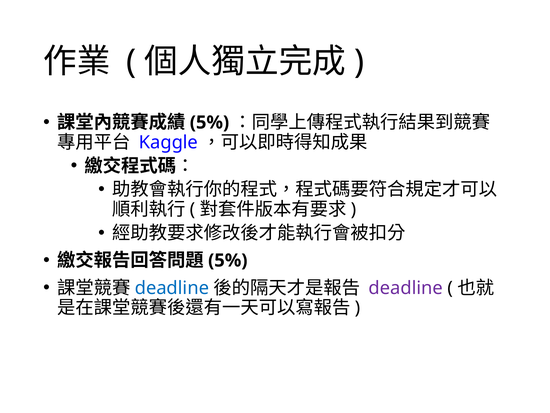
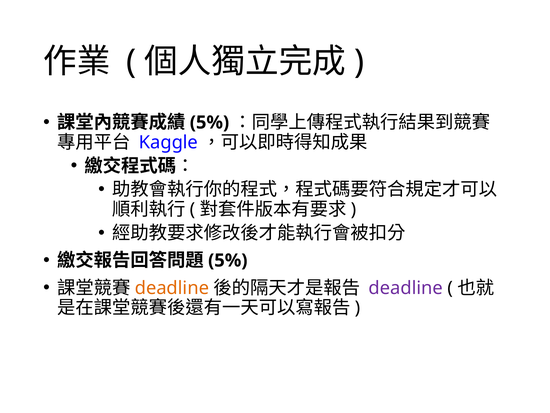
deadline colour: blue -> orange (172, 288)
